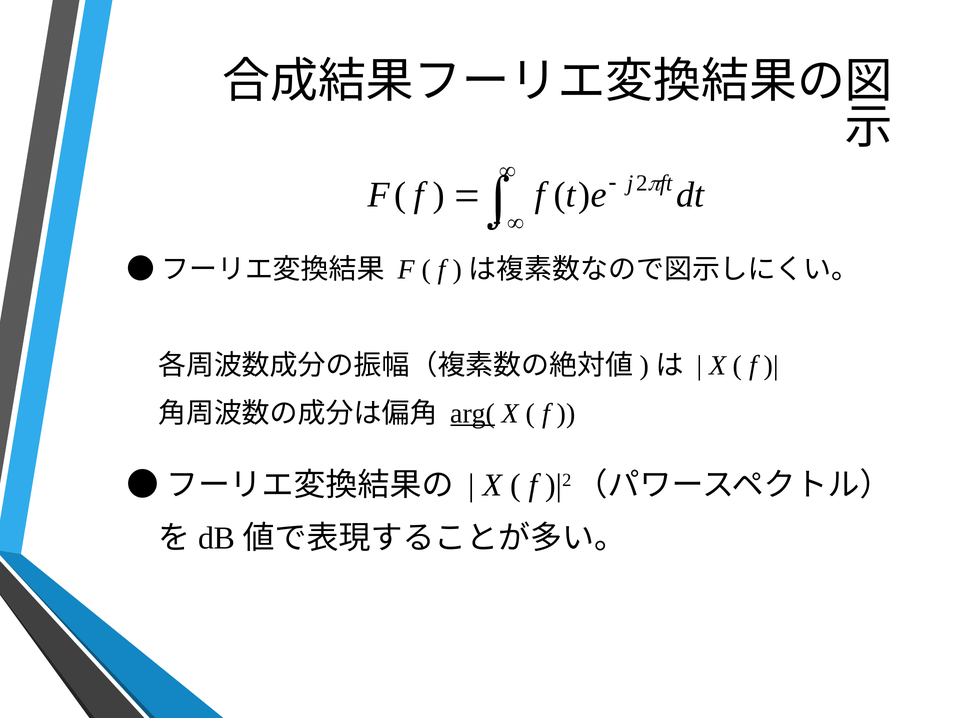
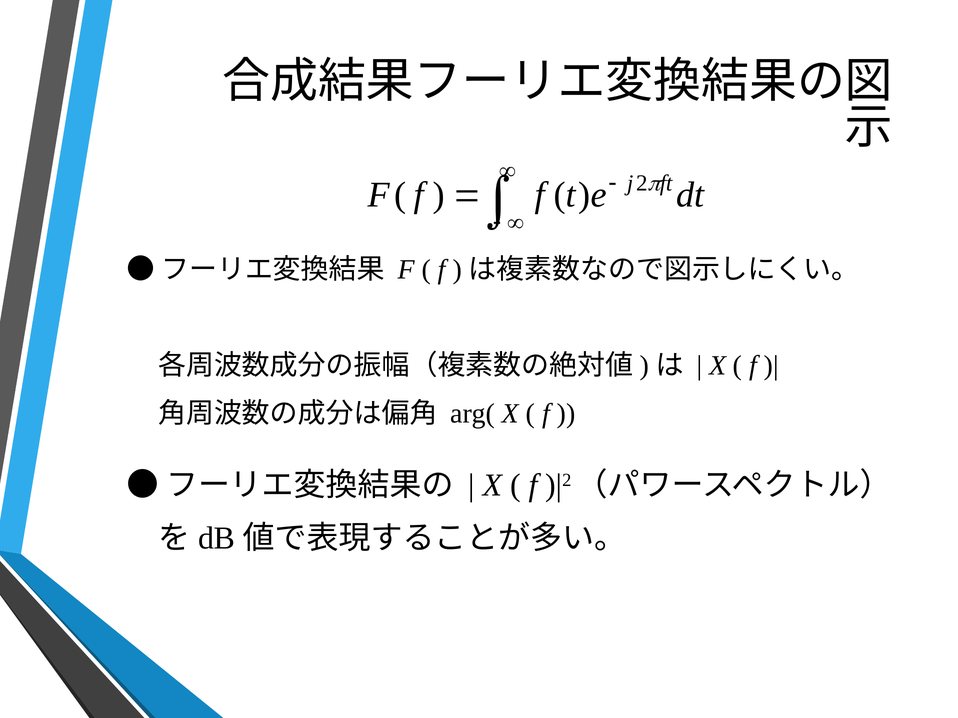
arg( underline: present -> none (473, 414)
